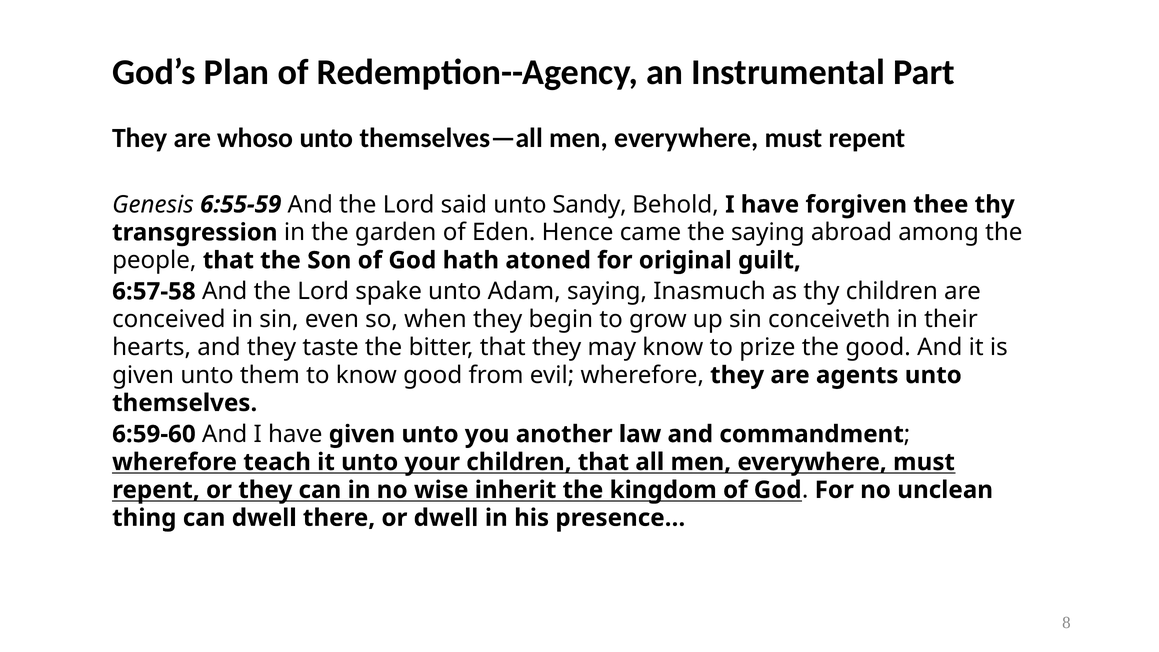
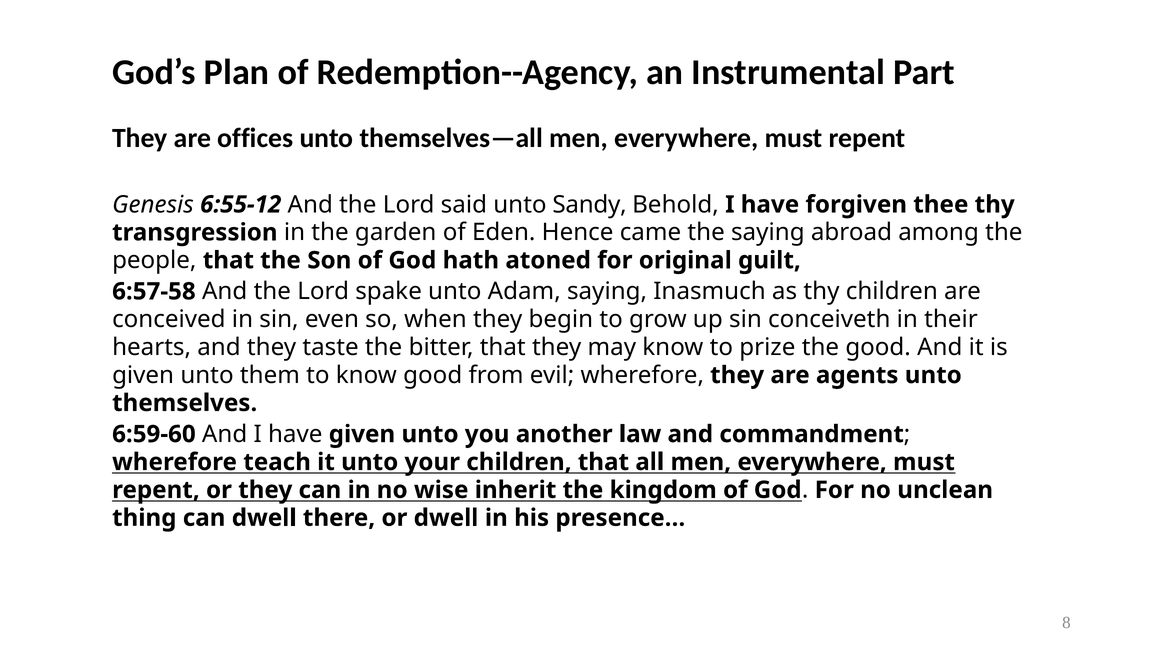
whoso: whoso -> offices (255, 138)
6:55-59: 6:55-59 -> 6:55-12 (241, 205)
